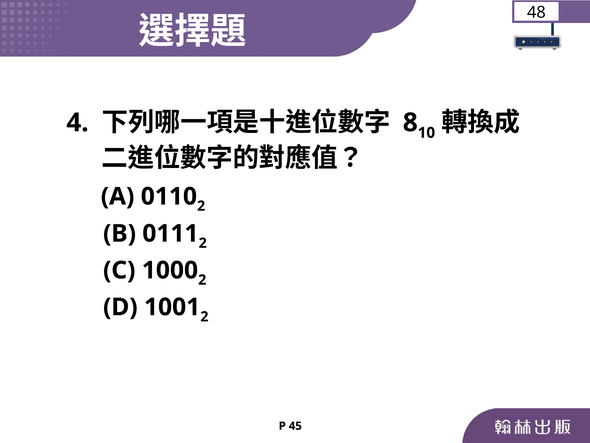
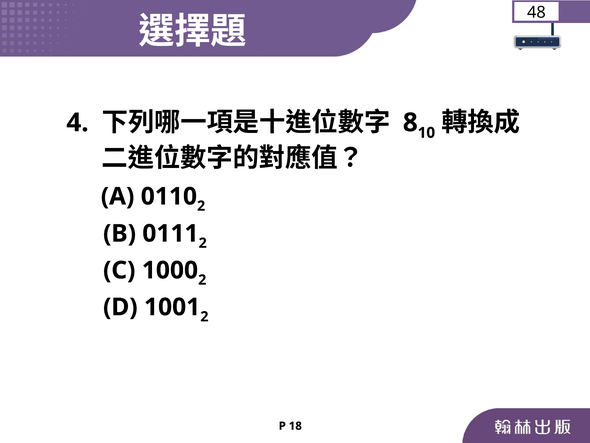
45: 45 -> 18 (295, 426)
